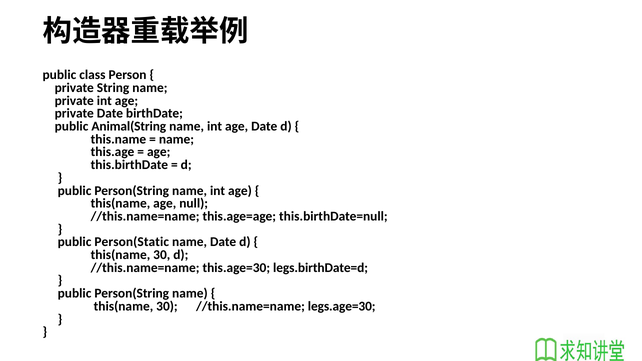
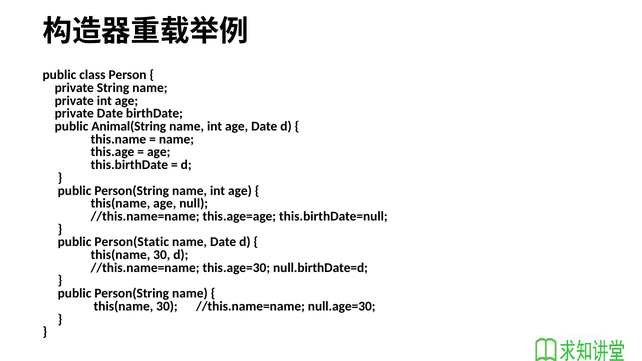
legs.birthDate=d: legs.birthDate=d -> null.birthDate=d (321, 268)
legs.age=30: legs.age=30 -> null.age=30 (342, 306)
